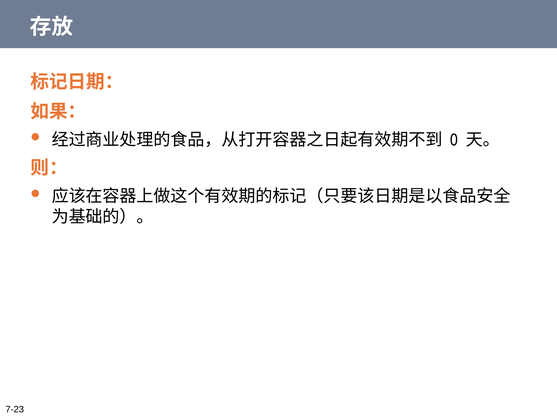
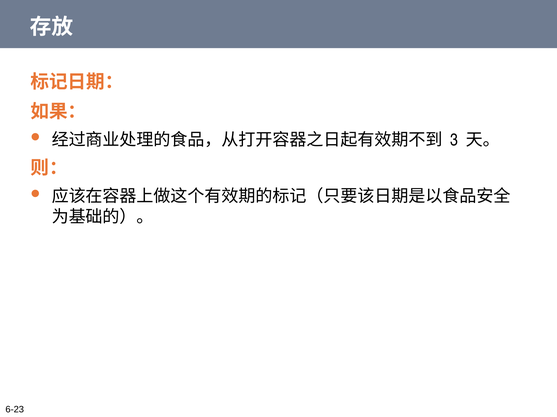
0: 0 -> 3 (454, 140)
7-23: 7-23 -> 6-23 (15, 410)
